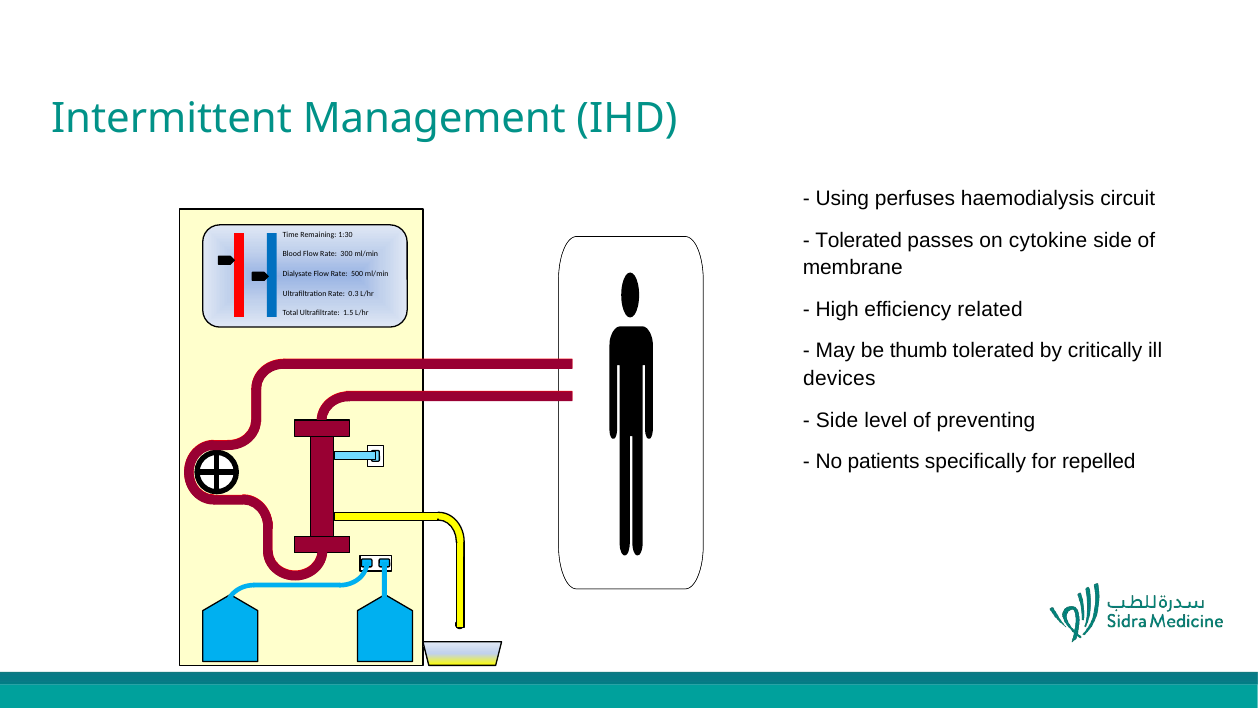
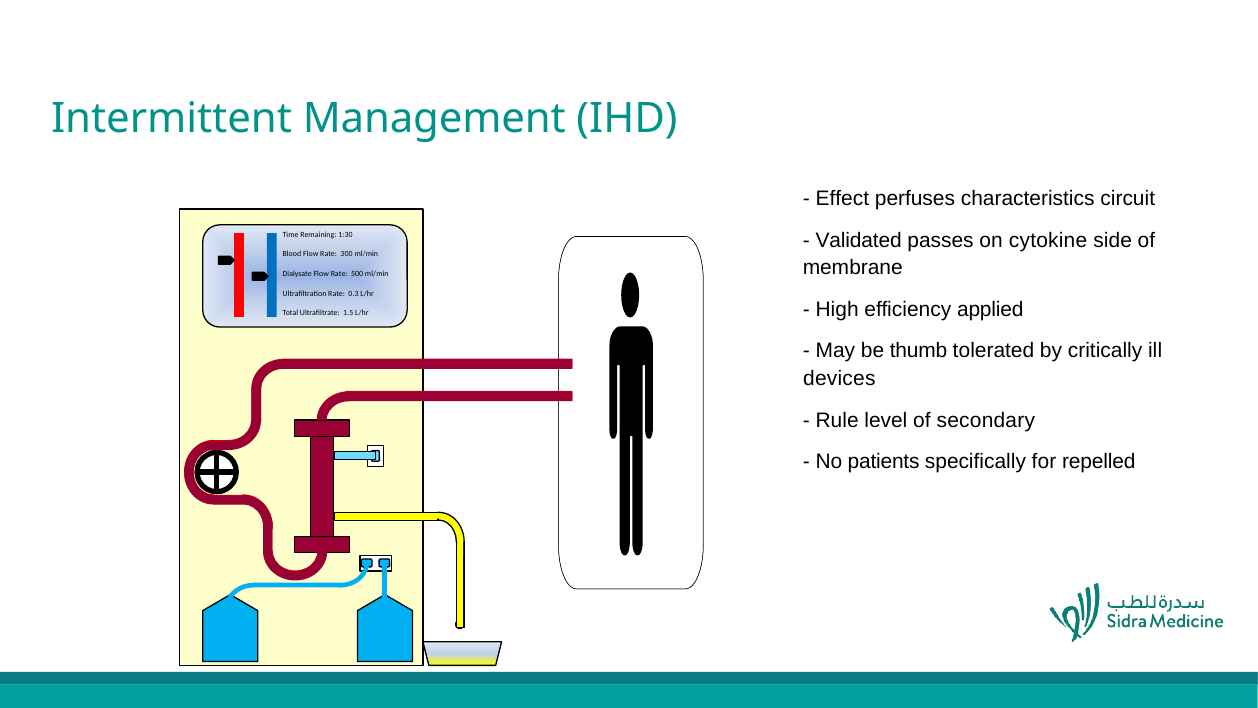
Using: Using -> Effect (842, 198)
haemodialysis: haemodialysis -> characteristics (1028, 198)
Tolerated: Tolerated -> Validated (859, 240)
related: related -> applied (990, 309)
Side: Side -> Rule (837, 420)
preventing: preventing -> secondary (986, 420)
